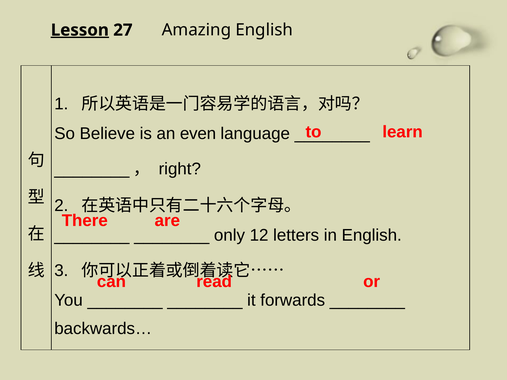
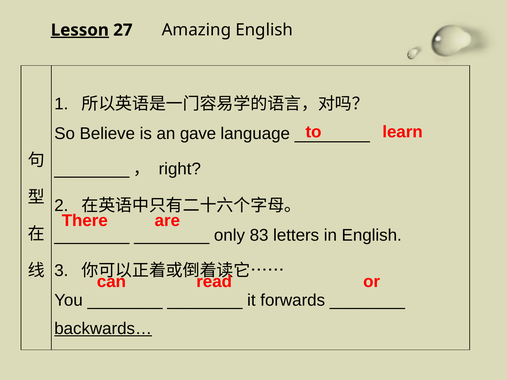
even: even -> gave (198, 134)
12: 12 -> 83 (259, 235)
backwards… underline: none -> present (103, 329)
